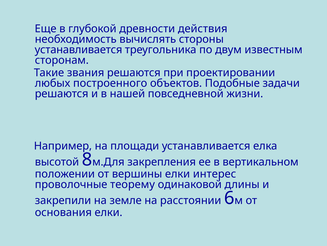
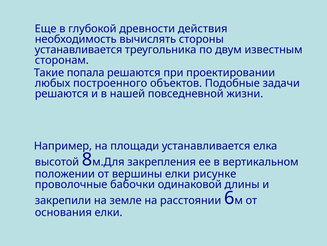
звания: звания -> попала (86, 73)
интерес: интерес -> рисунке (215, 173)
теорему: теорему -> бабочки (133, 184)
